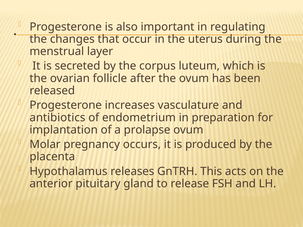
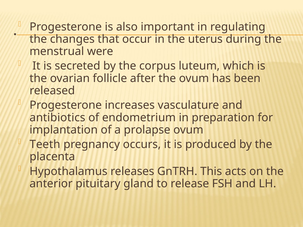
layer: layer -> were (100, 51)
Molar: Molar -> Teeth (45, 145)
